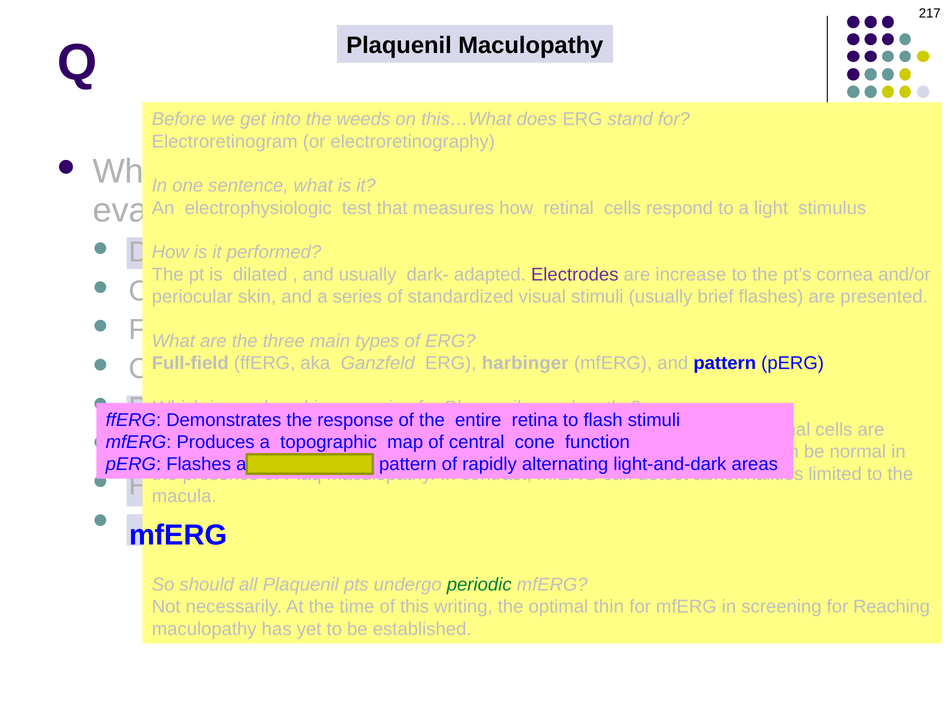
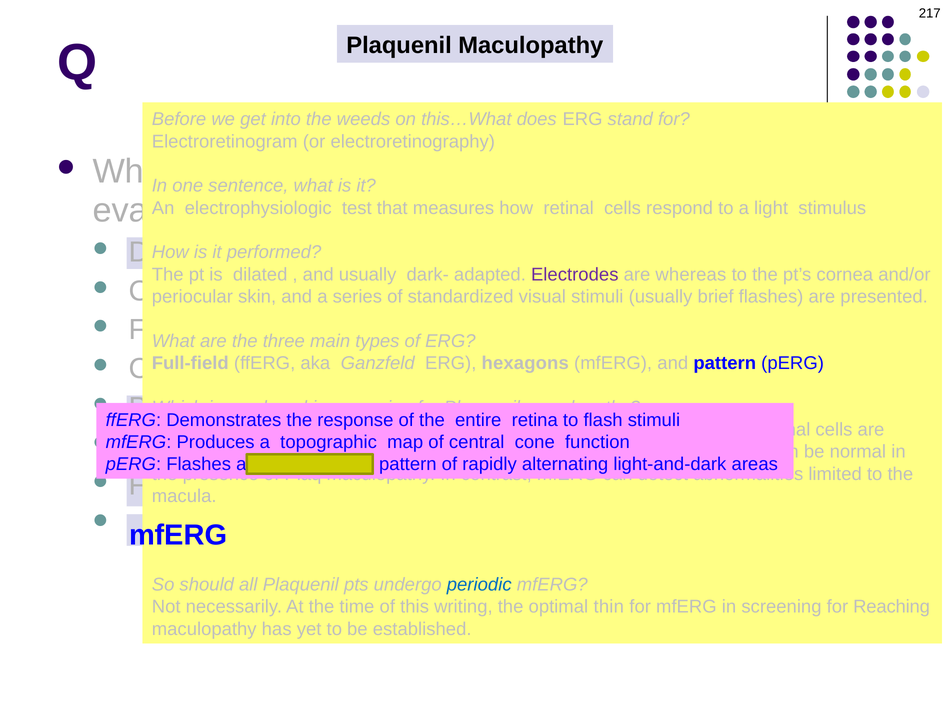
increase: increase -> whereas (691, 275)
harbinger: harbinger -> hexagons (525, 363)
periodic colour: green -> blue (479, 585)
